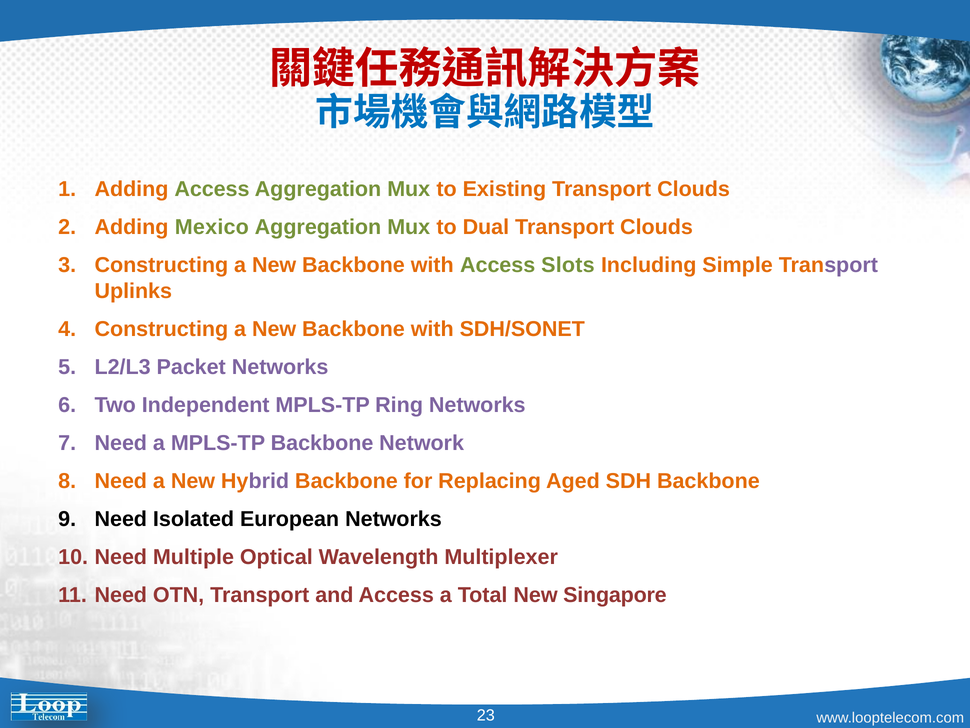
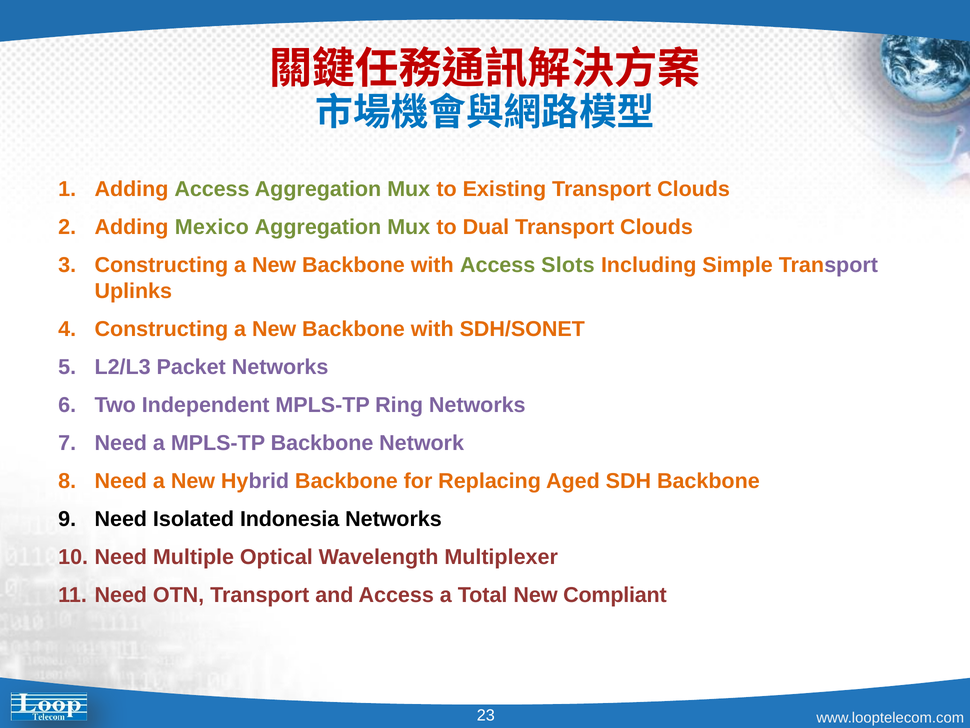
European: European -> Indonesia (290, 519)
Singapore: Singapore -> Compliant (615, 595)
